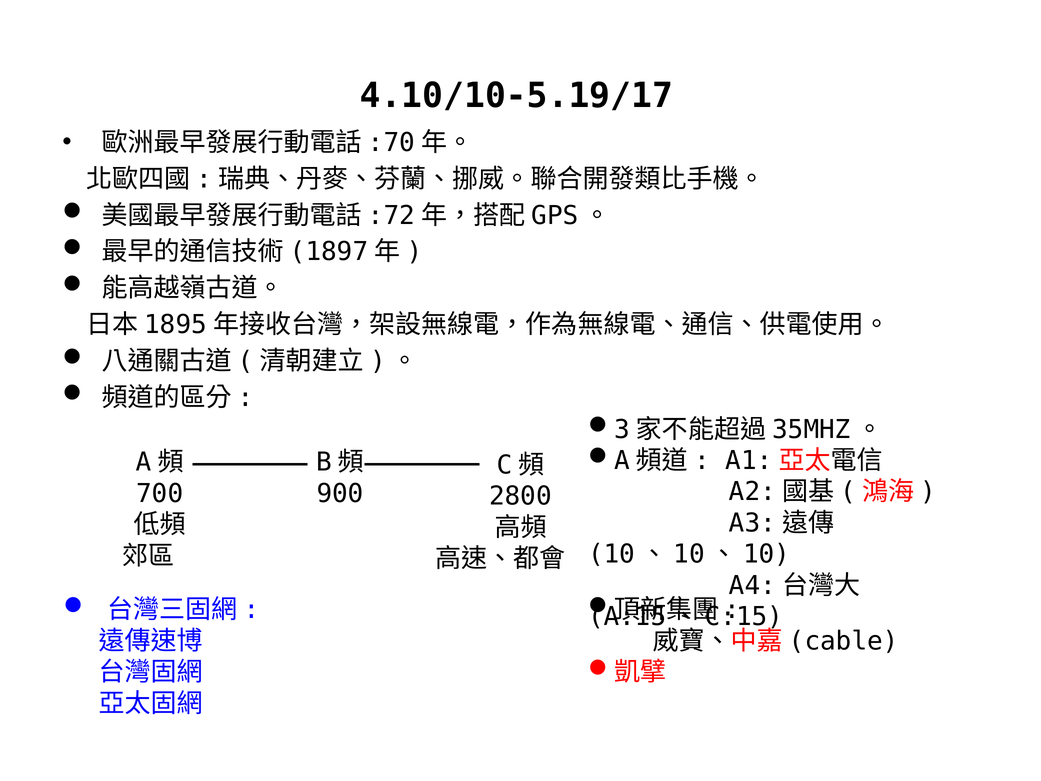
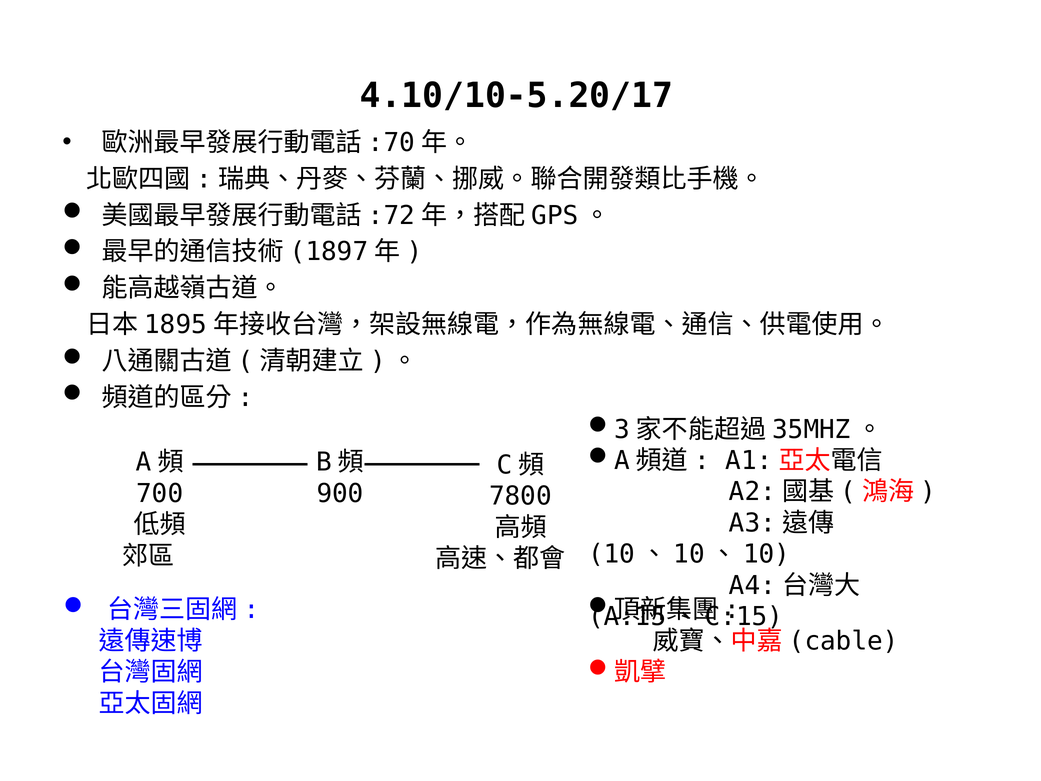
4.10/10-5.19/17: 4.10/10-5.19/17 -> 4.10/10-5.20/17 (516, 96)
2800: 2800 -> 7800 (521, 496)
